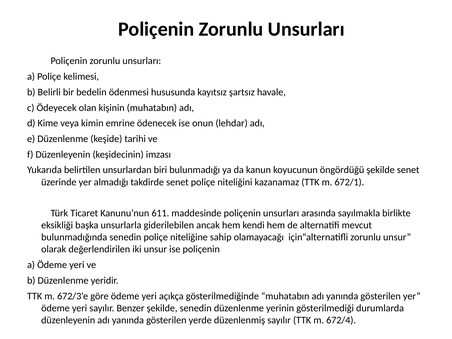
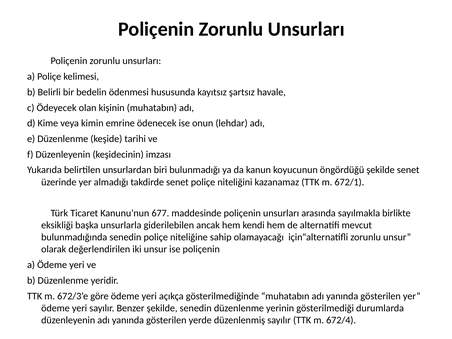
611: 611 -> 677 (160, 213)
